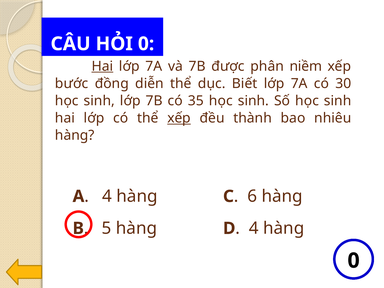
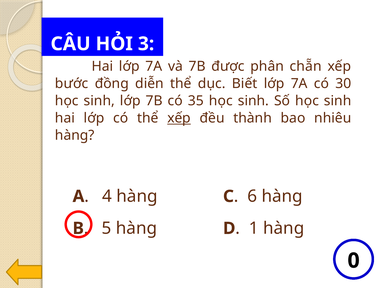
0: 0 -> 3 (146, 44)
Hai underline: present -> none (102, 66)
niềm: niềm -> chẵn (306, 66)
4: 4 -> 1 (254, 228)
